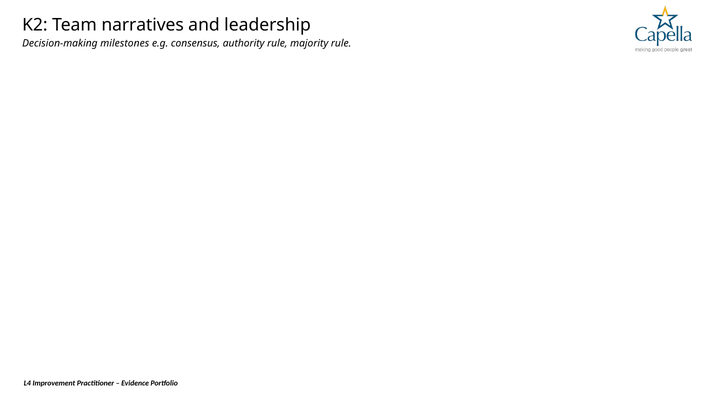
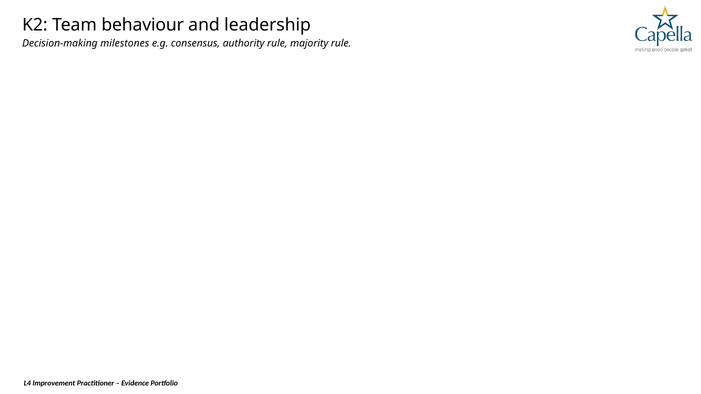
narratives: narratives -> behaviour (143, 25)
